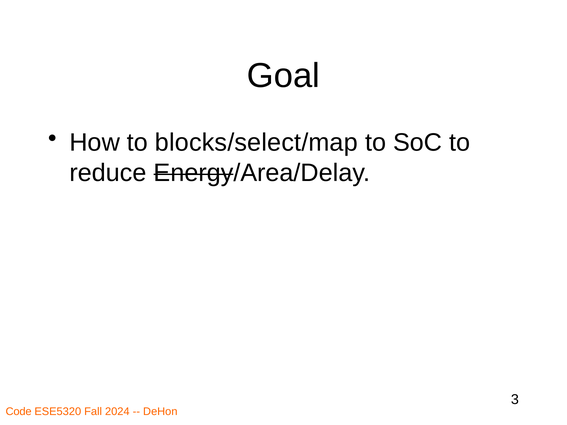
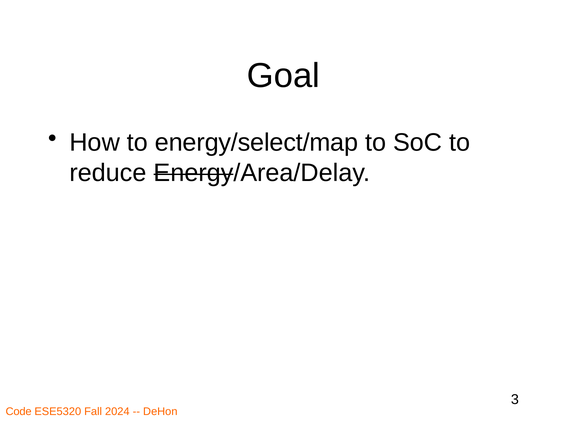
blocks/select/map: blocks/select/map -> energy/select/map (257, 143)
